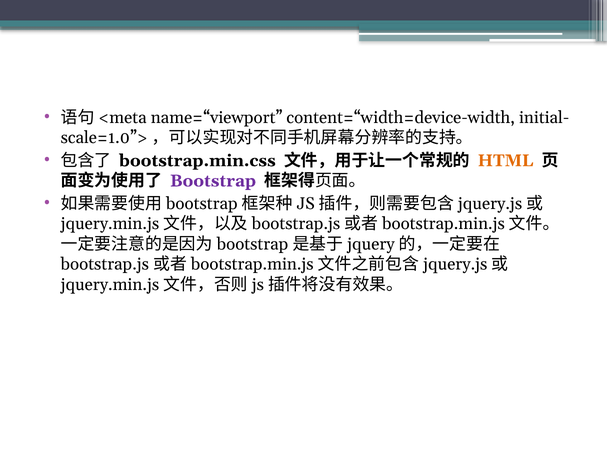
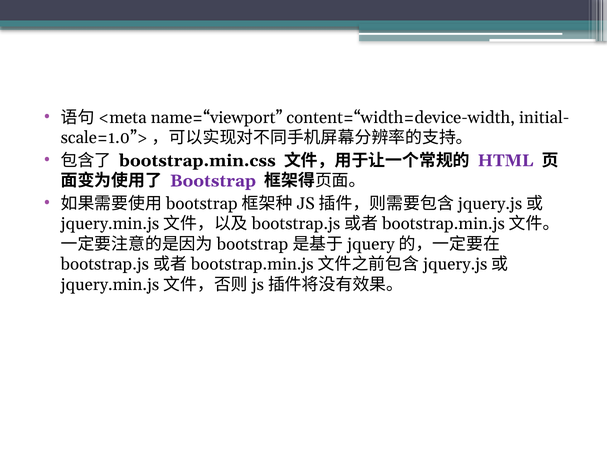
HTML colour: orange -> purple (506, 161)
